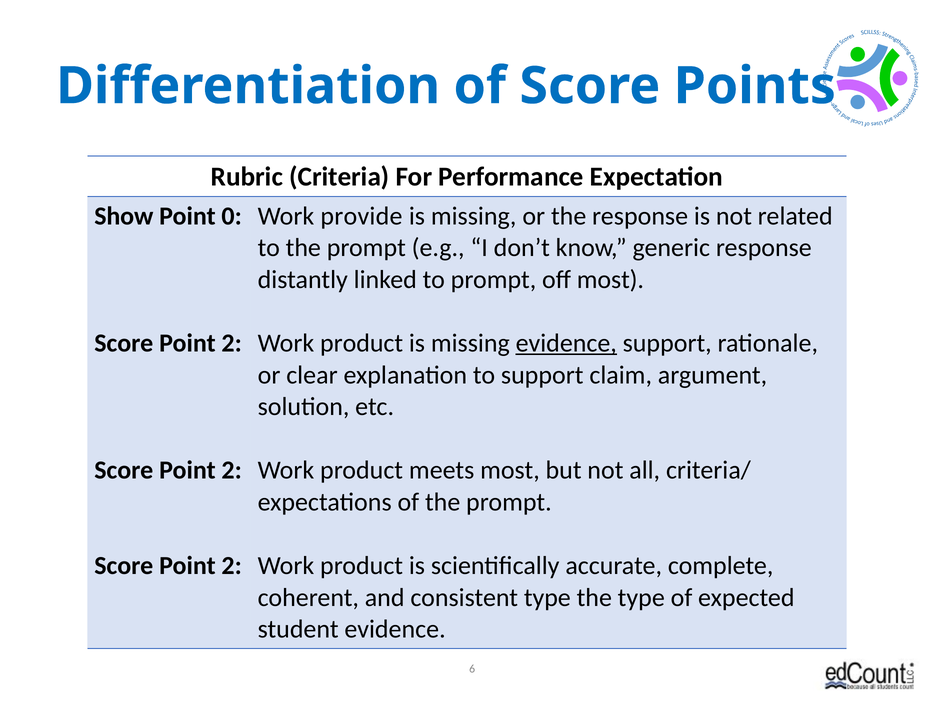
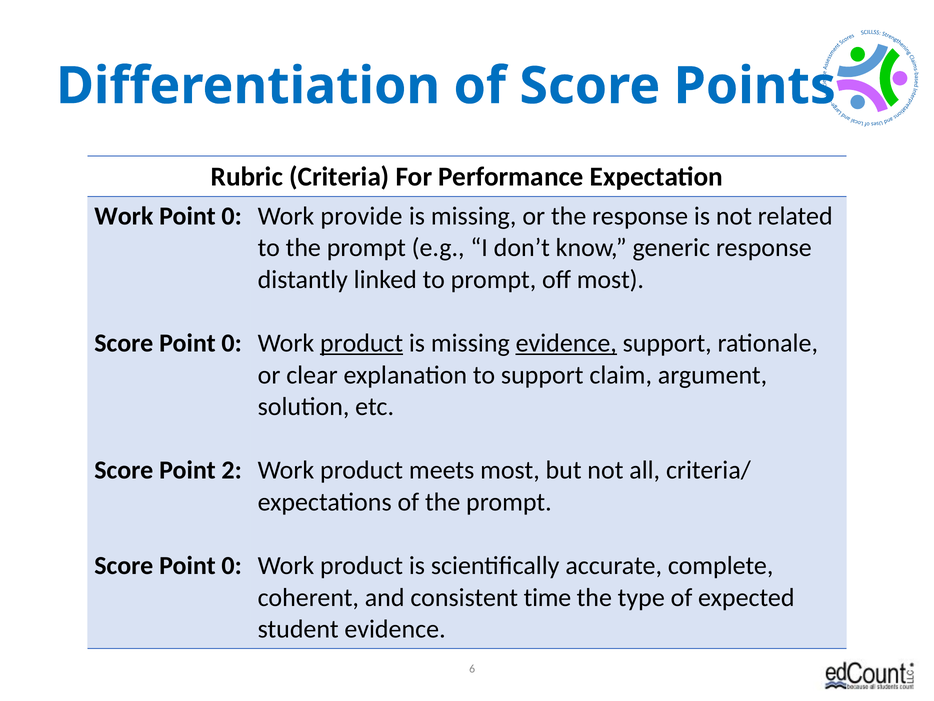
Show: Show -> Work (124, 216)
2: 2 -> 0 (232, 343)
product underline: none -> present (362, 343)
2: 2 -> 0 (232, 565)
consistent type: type -> time (547, 597)
